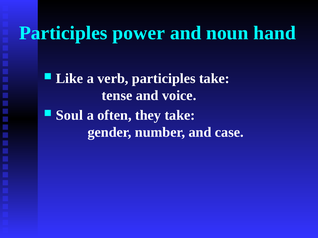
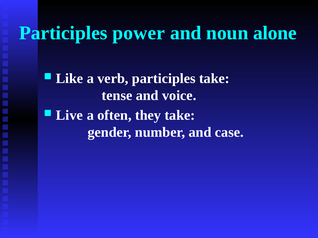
hand: hand -> alone (275, 33)
Soul: Soul -> Live (69, 115)
